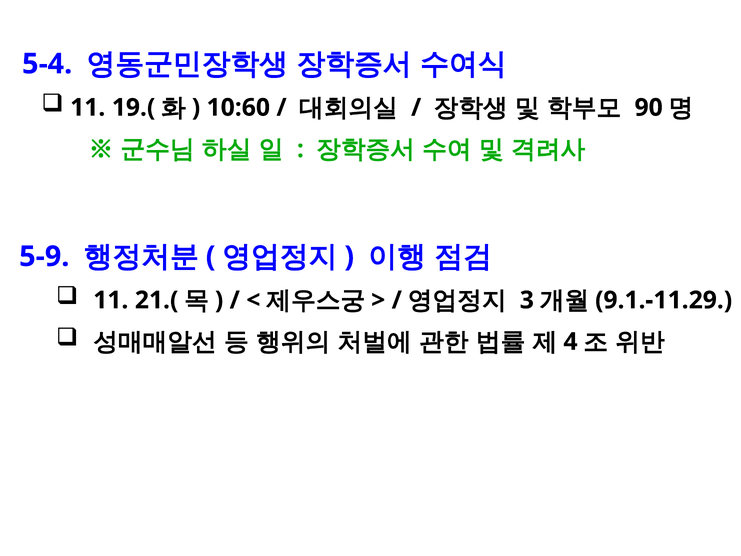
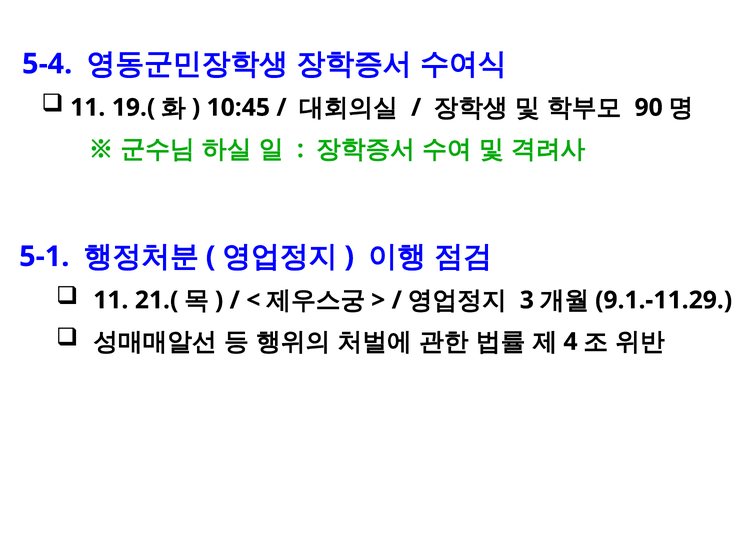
10:60: 10:60 -> 10:45 (238, 108)
5-9: 5-9 -> 5-1 (44, 256)
